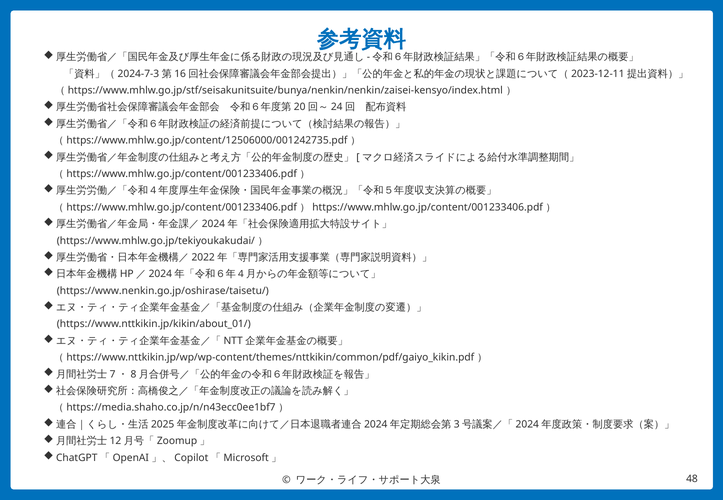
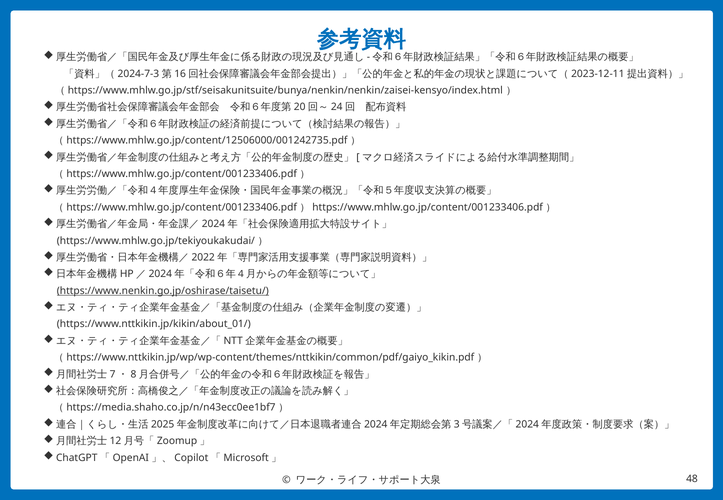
https://www.nenkin.go.jp/oshirase/taisetu/ underline: none -> present (163, 291)
